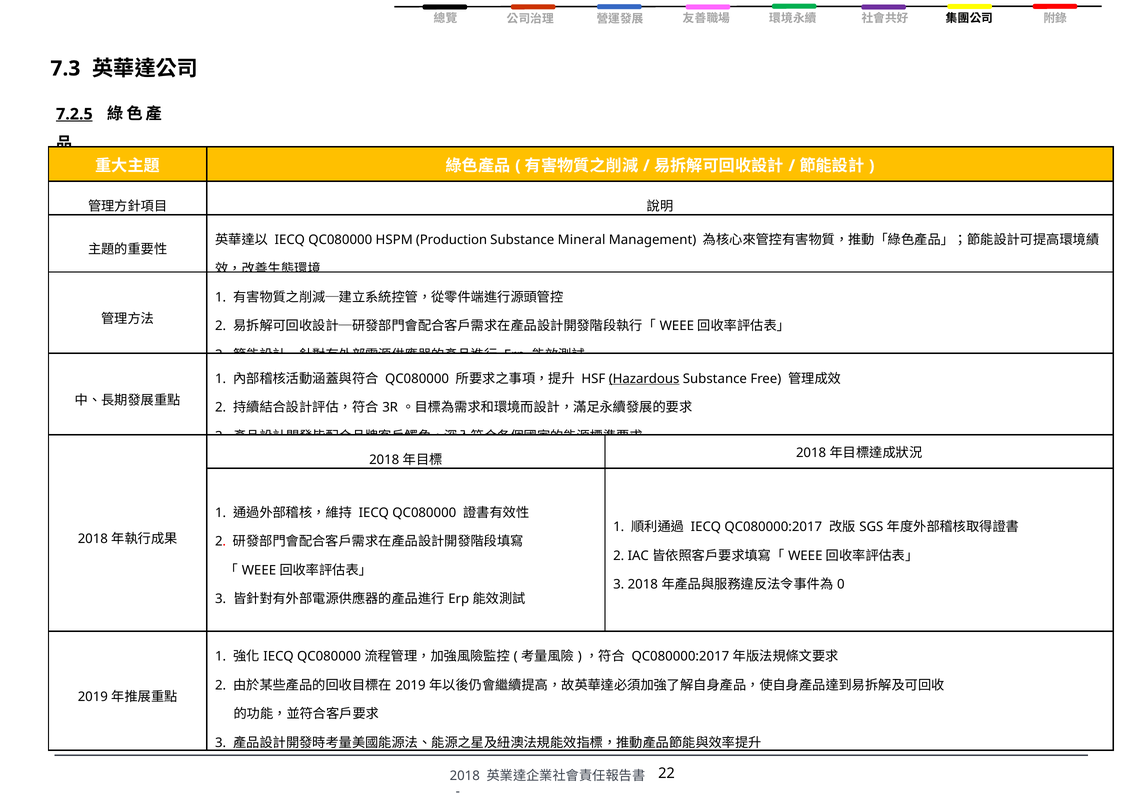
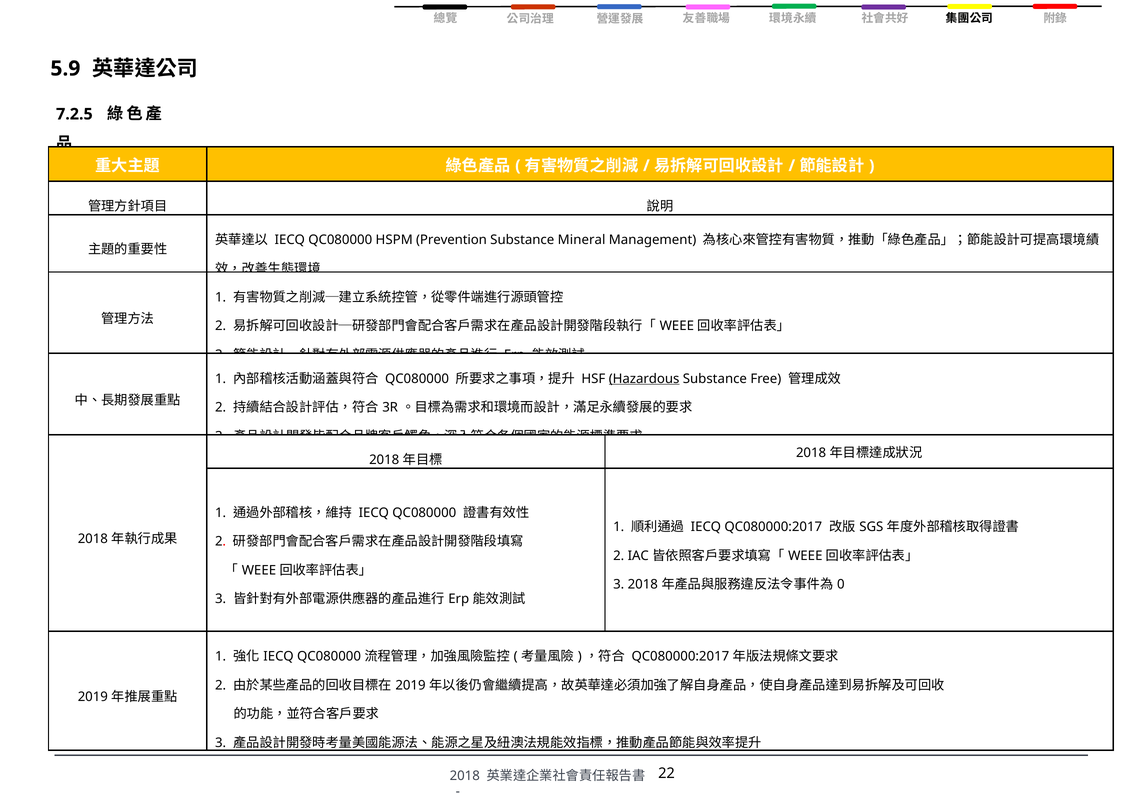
7.3: 7.3 -> 5.9 (65, 69)
7.2.5 underline: present -> none (74, 114)
Production: Production -> Prevention (452, 240)
